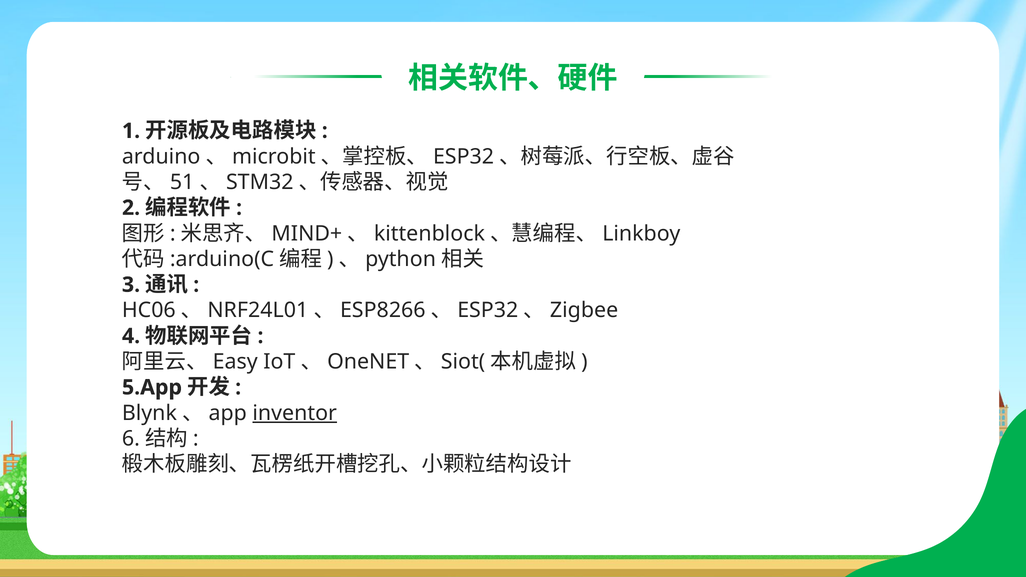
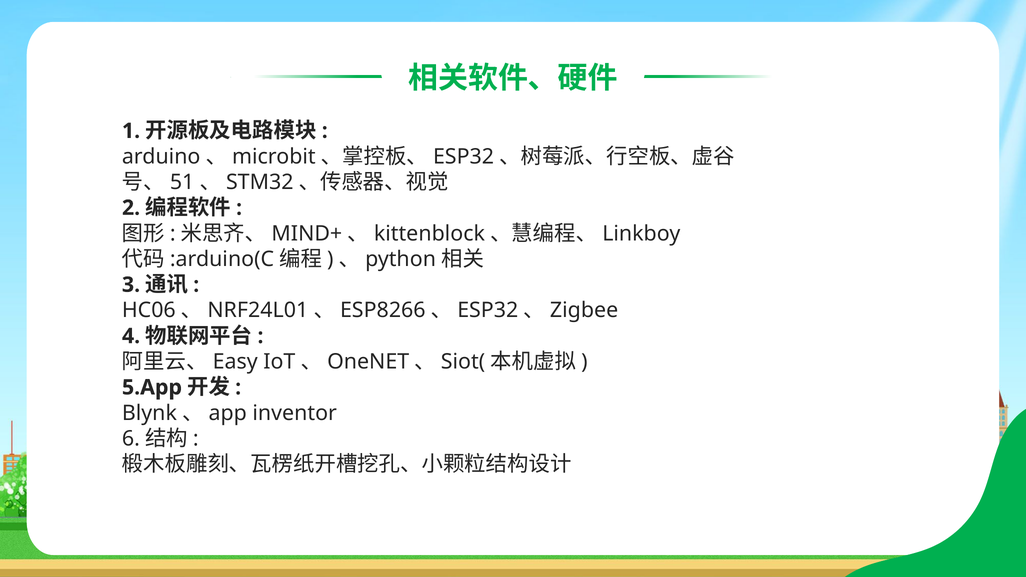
inventor underline: present -> none (295, 413)
